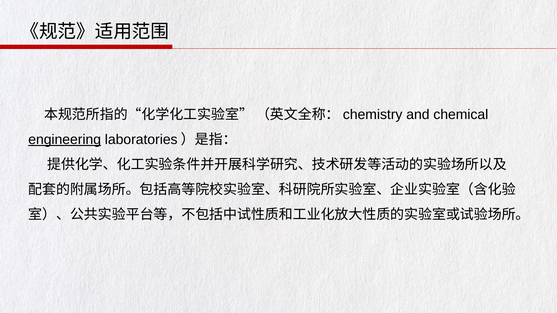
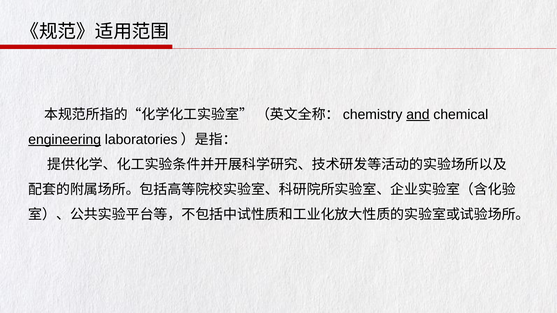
and underline: none -> present (418, 115)
